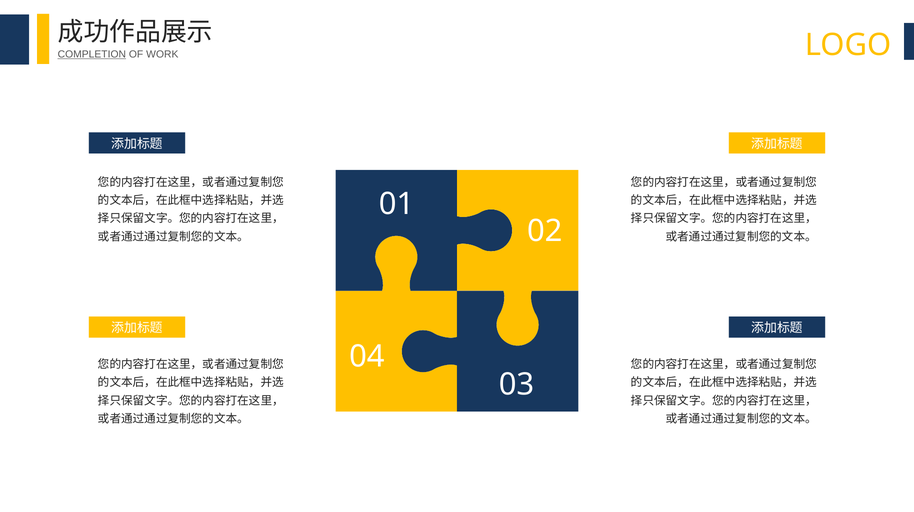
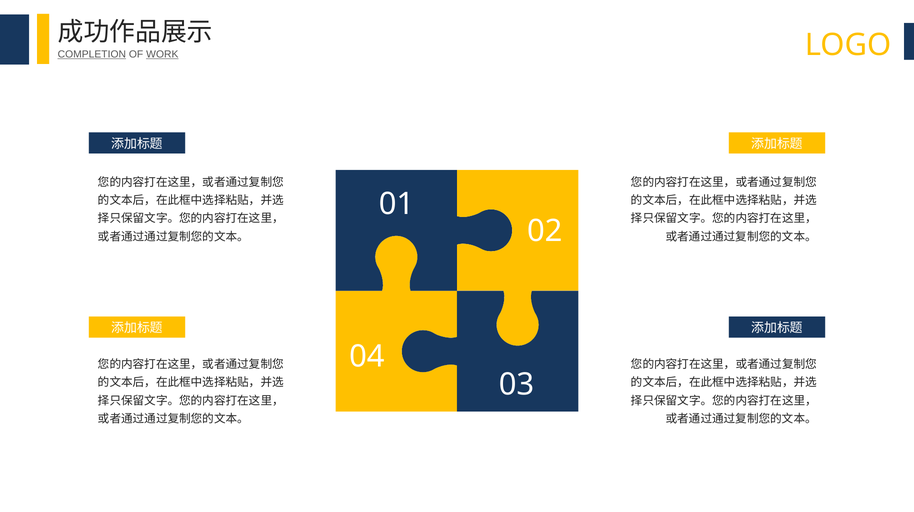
WORK underline: none -> present (162, 54)
